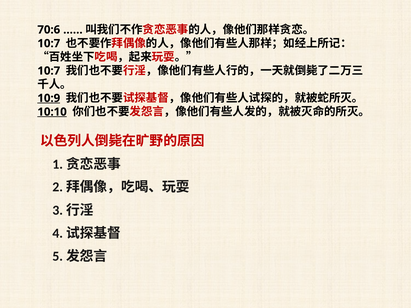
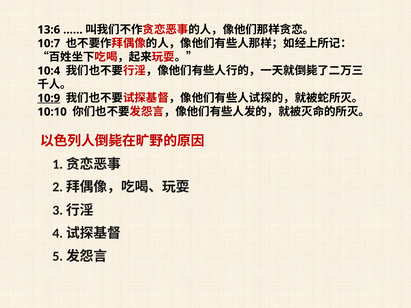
70:6: 70:6 -> 13:6 (49, 30)
10:7: 10:7 -> 10:4 (49, 71)
10:10 underline: present -> none (52, 112)
